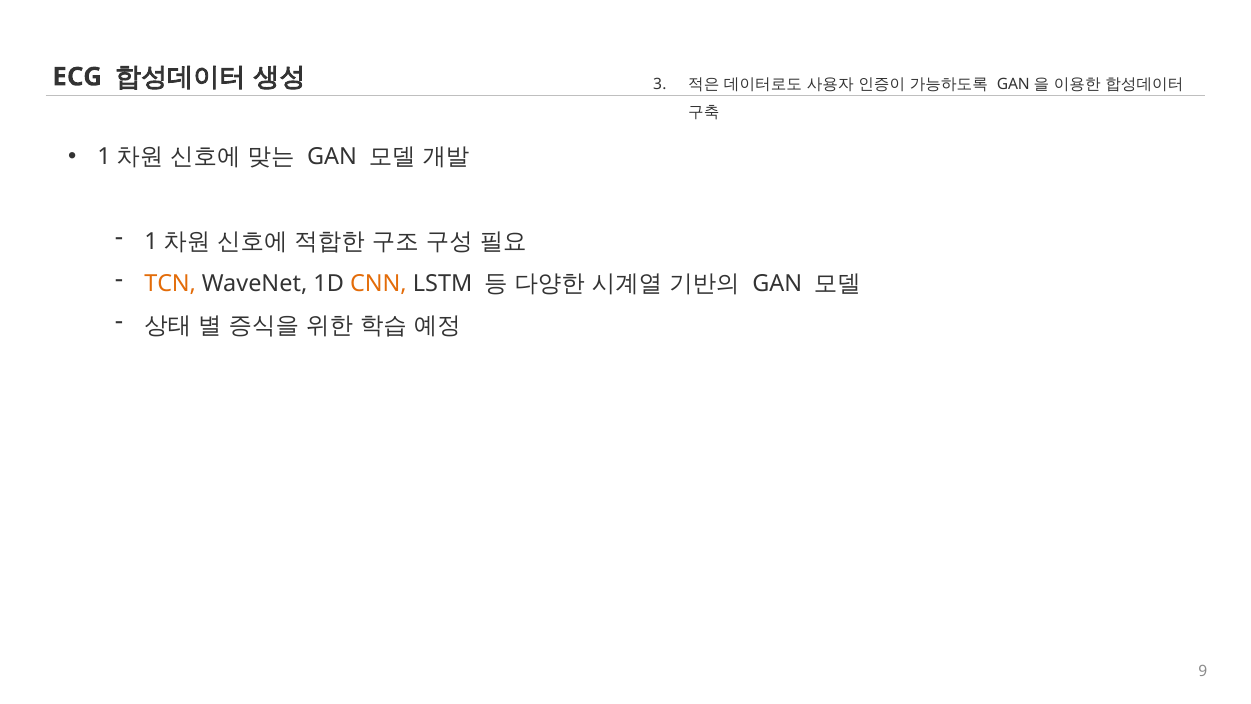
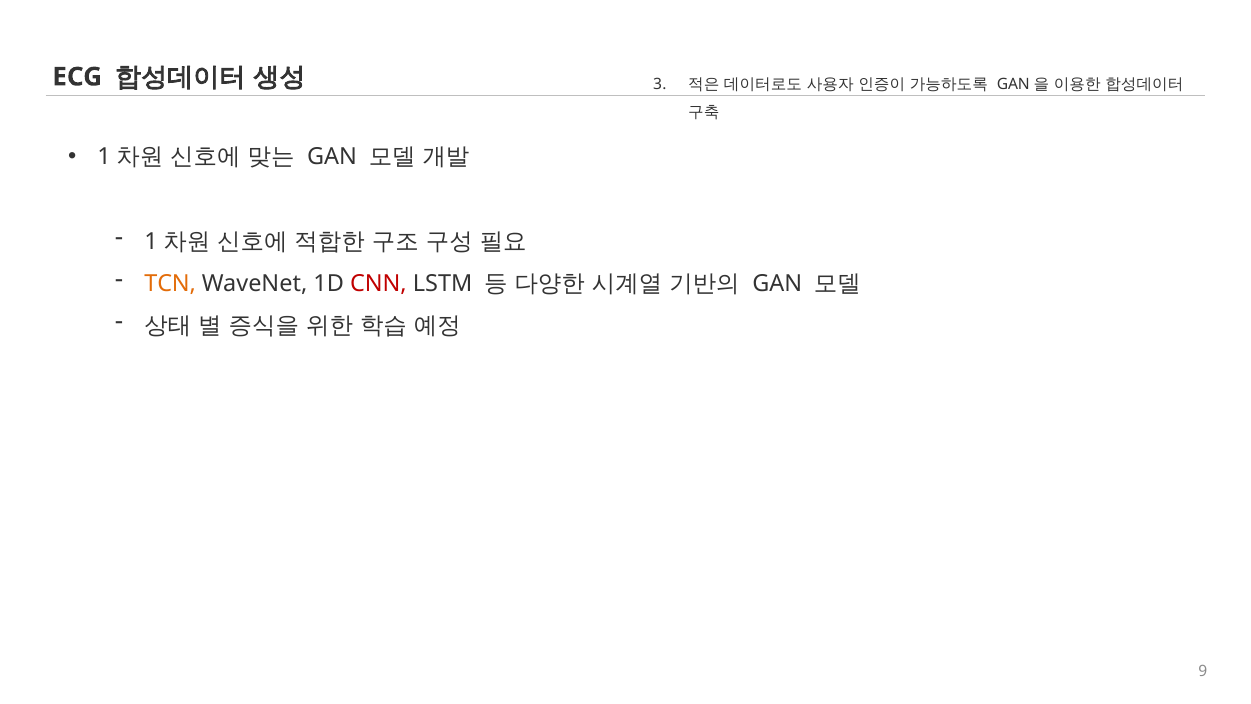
CNN colour: orange -> red (378, 284)
